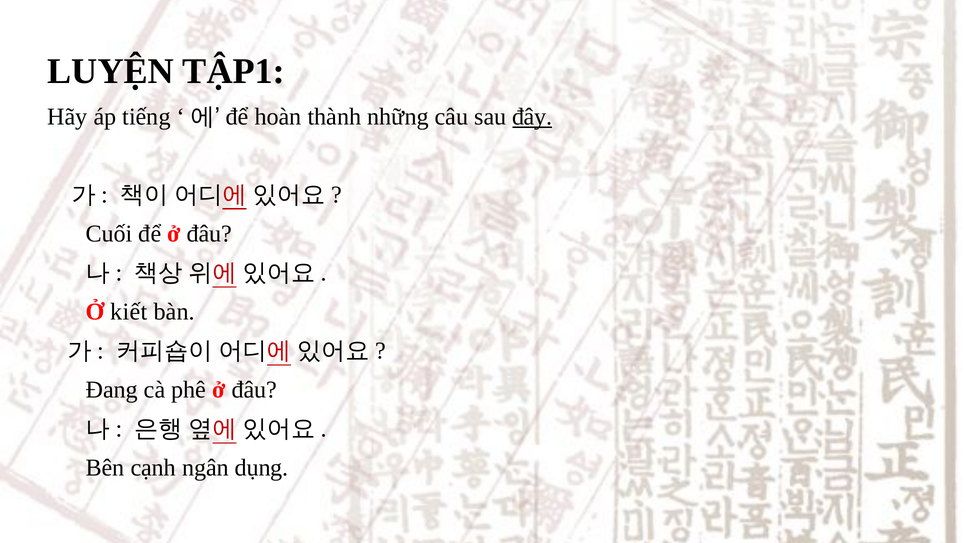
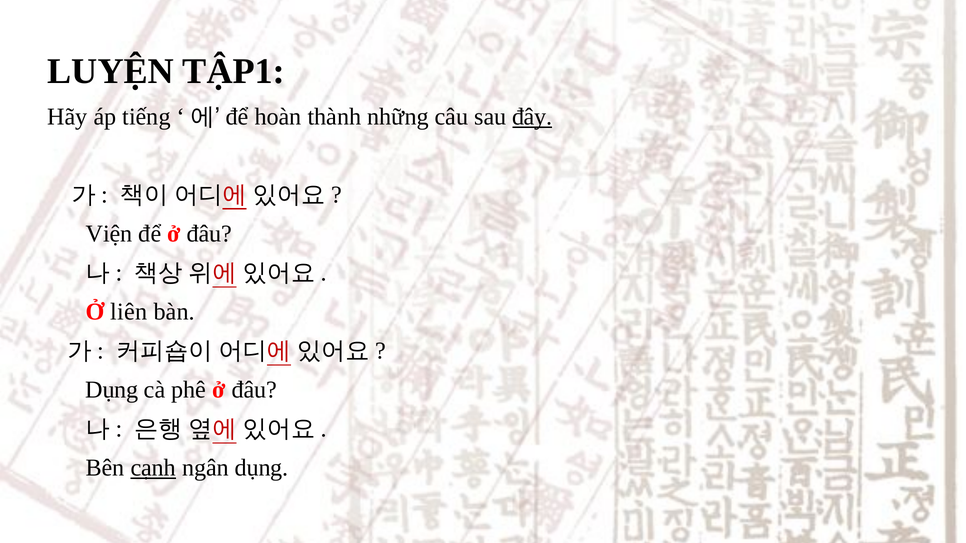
Cuối: Cuối -> Viện (109, 234)
kiết: kiết -> liên (129, 312)
Đang: Đang -> Dụng (112, 390)
cạnh underline: none -> present (153, 468)
